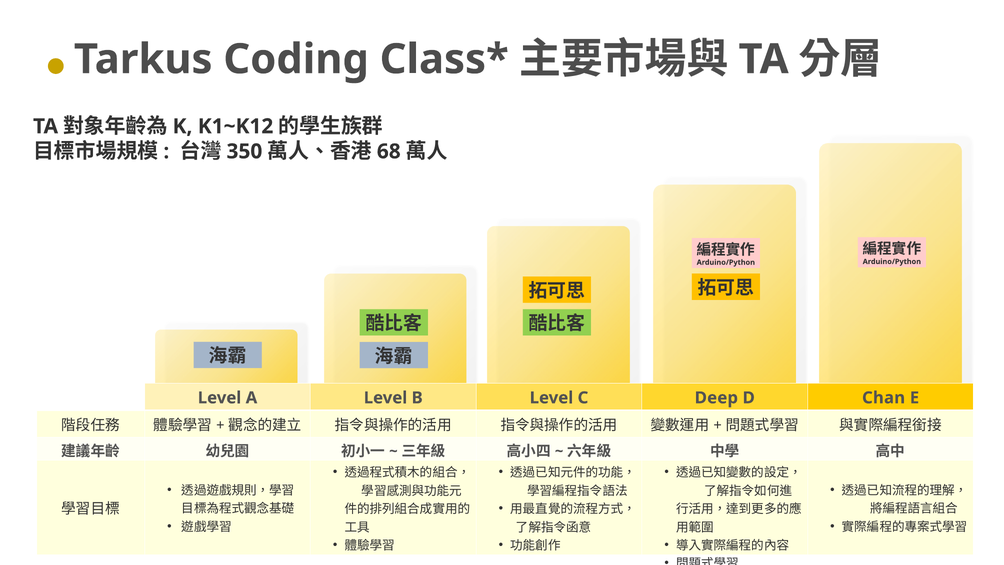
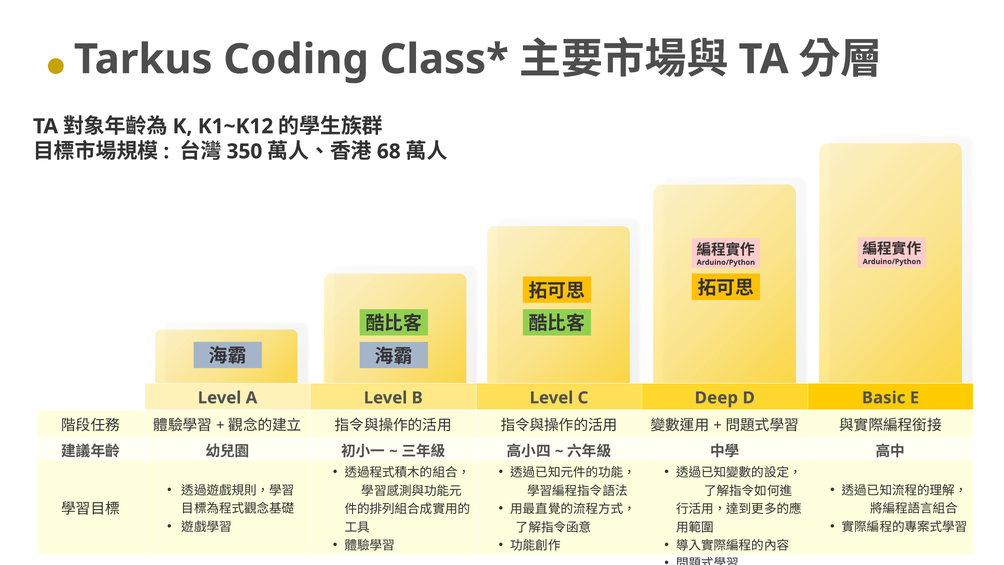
Chan: Chan -> Basic (884, 398)
